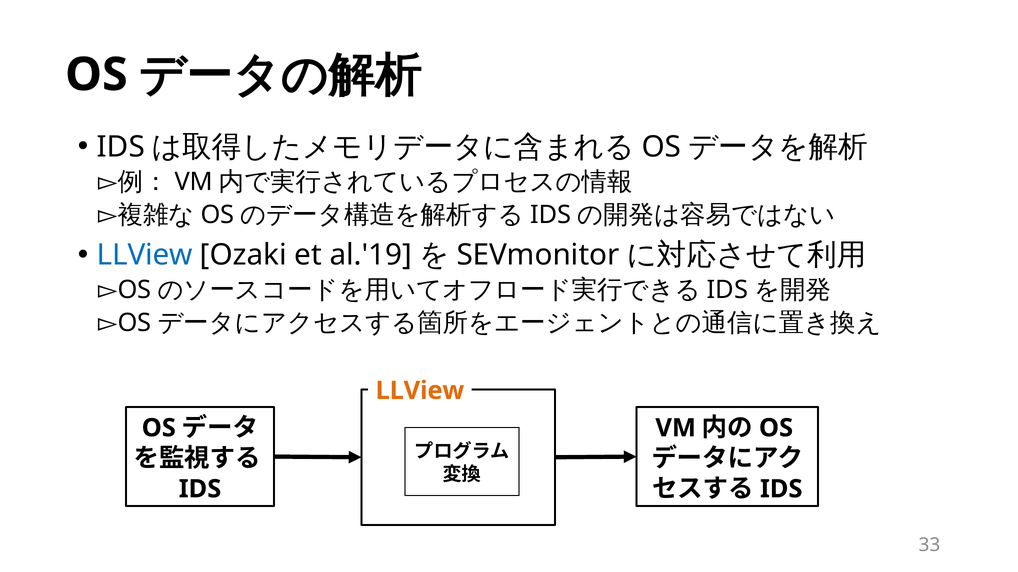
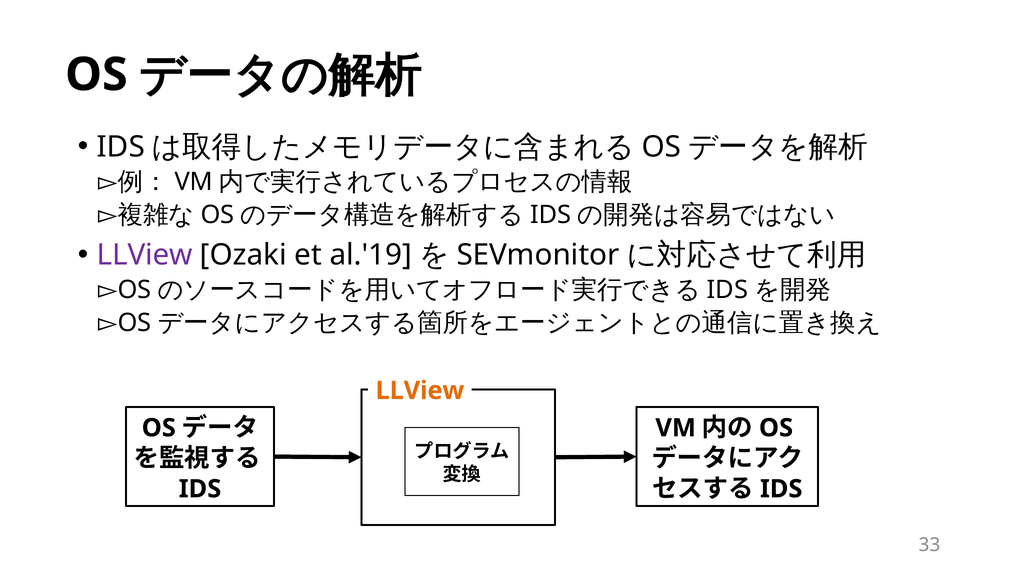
LLView colour: blue -> purple (145, 255)
